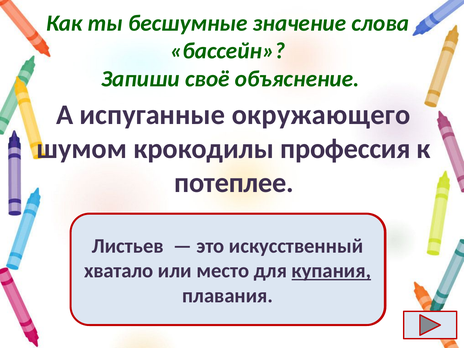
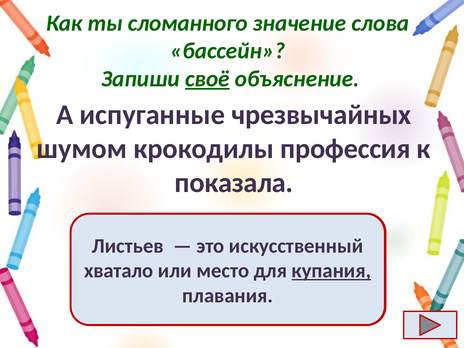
бесшумные: бесшумные -> сломанного (188, 23)
своё underline: none -> present (207, 79)
окружающего: окружающего -> чрезвычайных (321, 115)
потеплее: потеплее -> показала (234, 183)
